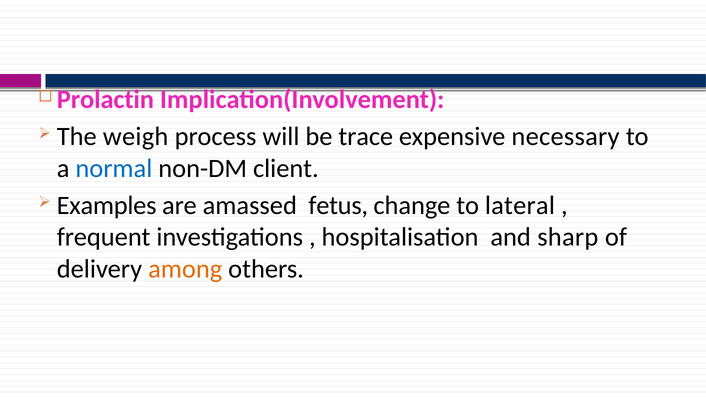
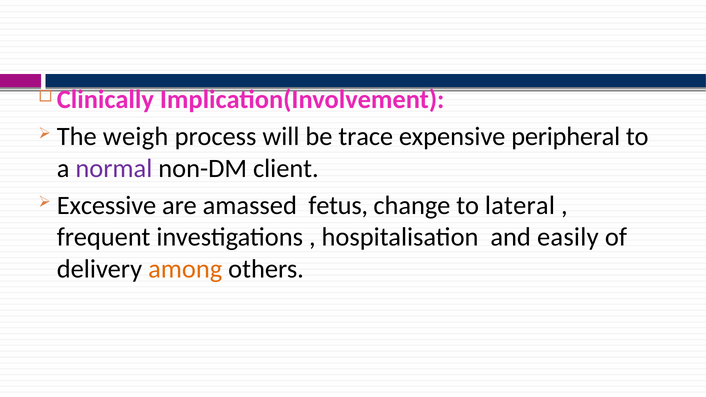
Prolactin: Prolactin -> Clinically (105, 100)
necessary: necessary -> peripheral (566, 137)
normal colour: blue -> purple (114, 168)
Examples: Examples -> Excessive (107, 205)
sharp: sharp -> easily (568, 237)
